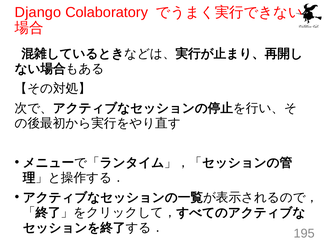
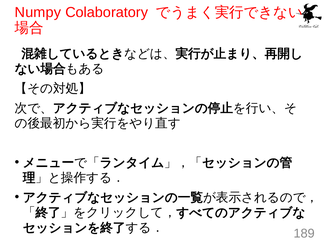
Django: Django -> Numpy (38, 12)
195: 195 -> 189 (304, 233)
